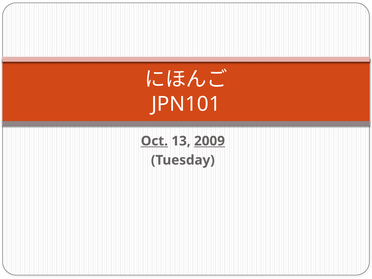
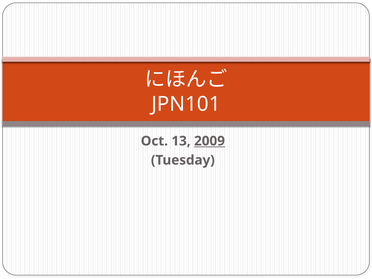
Oct underline: present -> none (154, 141)
